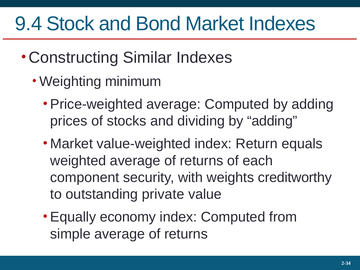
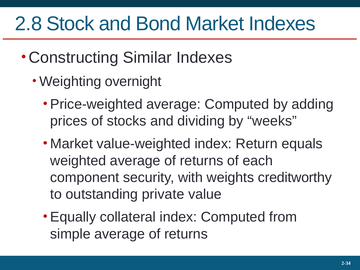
9.4: 9.4 -> 2.8 (28, 24)
minimum: minimum -> overnight (133, 81)
dividing by adding: adding -> weeks (272, 121)
economy: economy -> collateral (128, 217)
